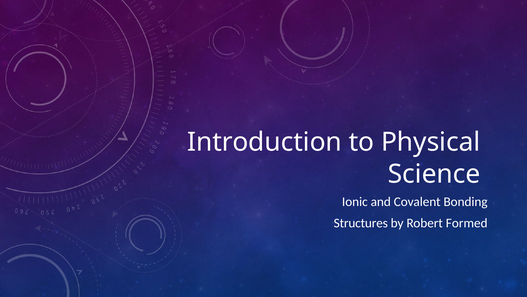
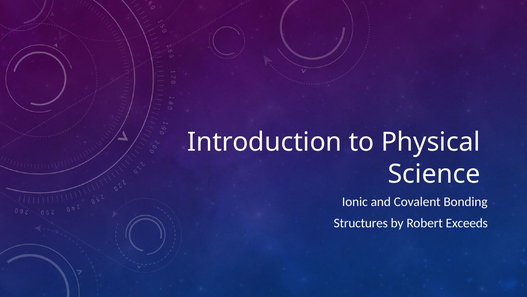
Formed: Formed -> Exceeds (467, 223)
